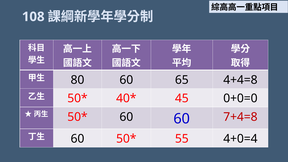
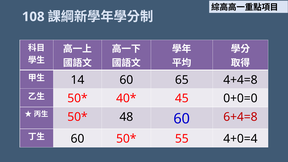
80: 80 -> 14 (77, 80)
60: 60 -> 48 (126, 117)
7+4=8: 7+4=8 -> 6+4=8 (240, 117)
